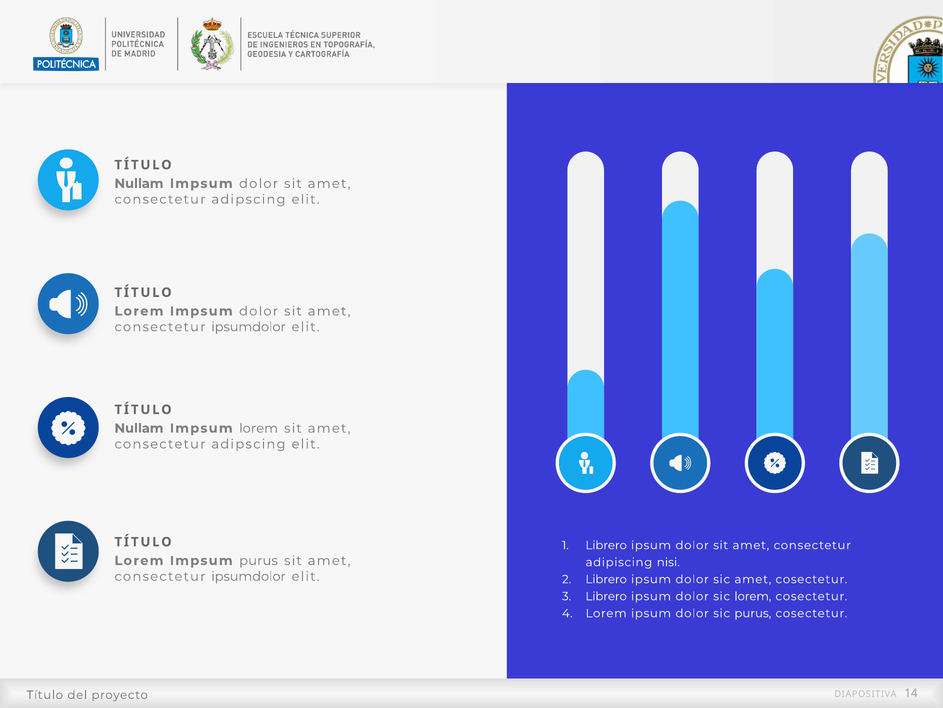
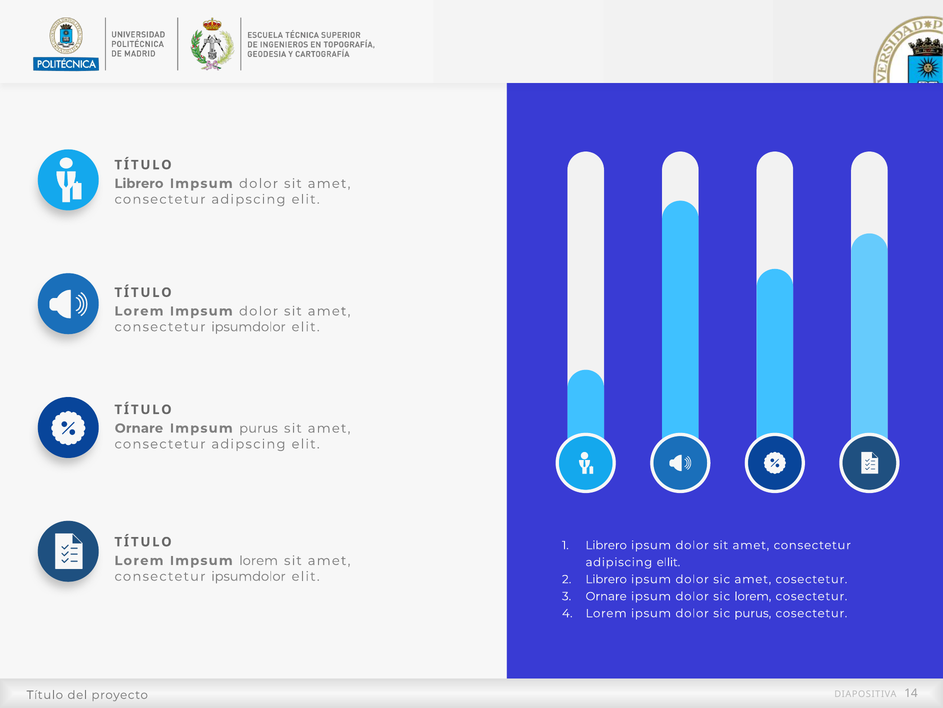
Nullam: Nullam -> Librero (139, 183)
Nullam: Nullam -> Ornare (139, 428)
Impsum lorem: lorem -> purus (258, 428)
Impsum purus: purus -> lorem (259, 560)
nisi: nisi -> ellit (668, 562)
Librero: Librero -> Ornare (606, 596)
